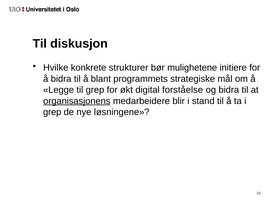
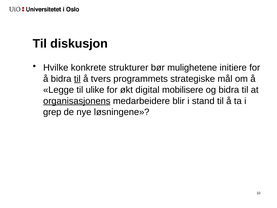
til underline: none -> present (77, 79)
blant: blant -> tvers (101, 79)
til grep: grep -> ulike (95, 90)
forståelse: forståelse -> mobilisere (183, 90)
